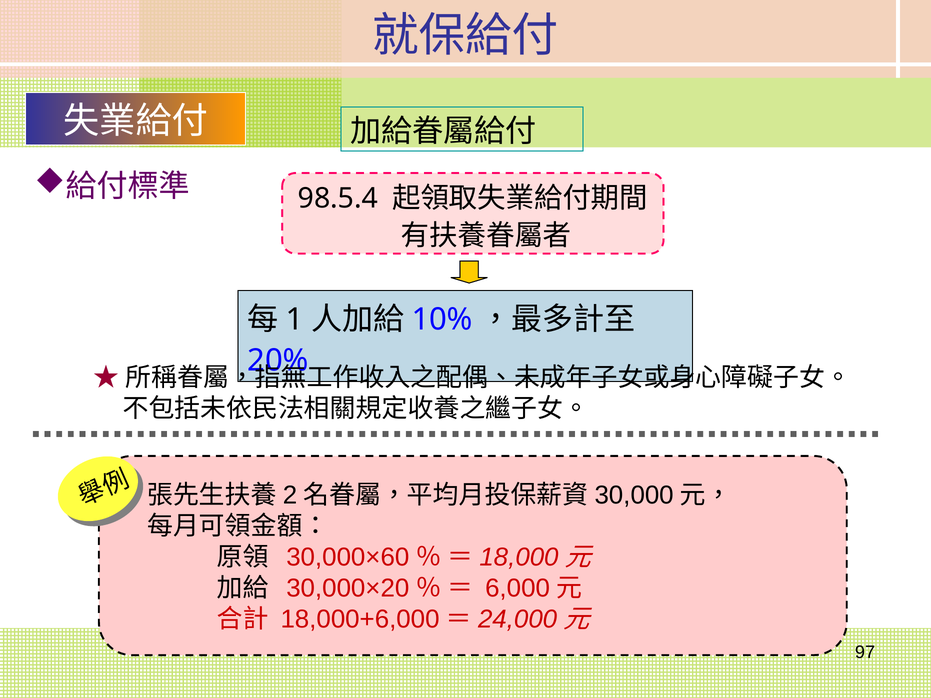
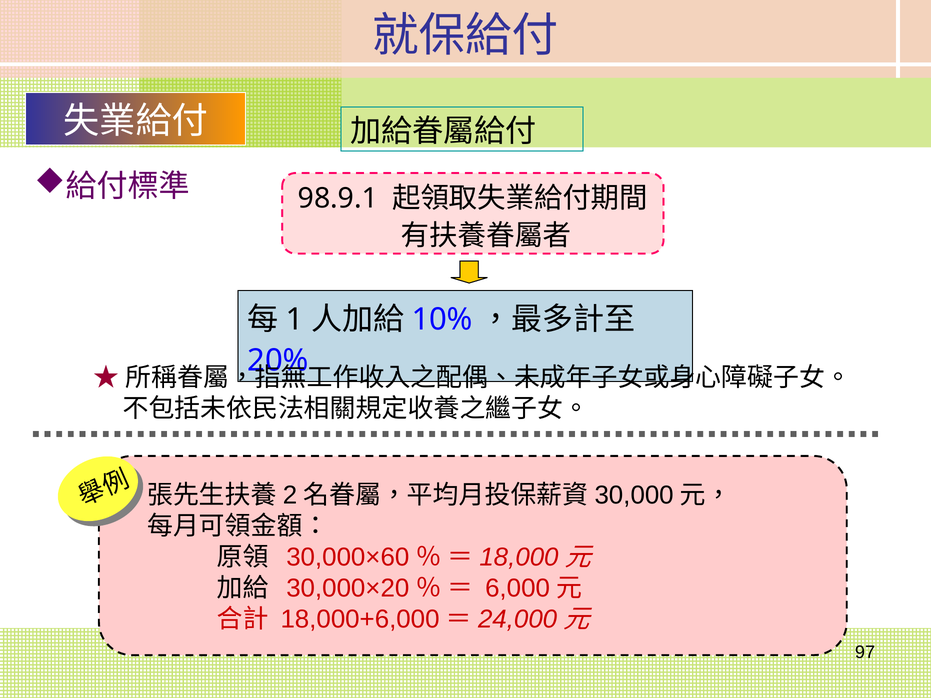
98.5.4: 98.5.4 -> 98.9.1 (338, 198)
